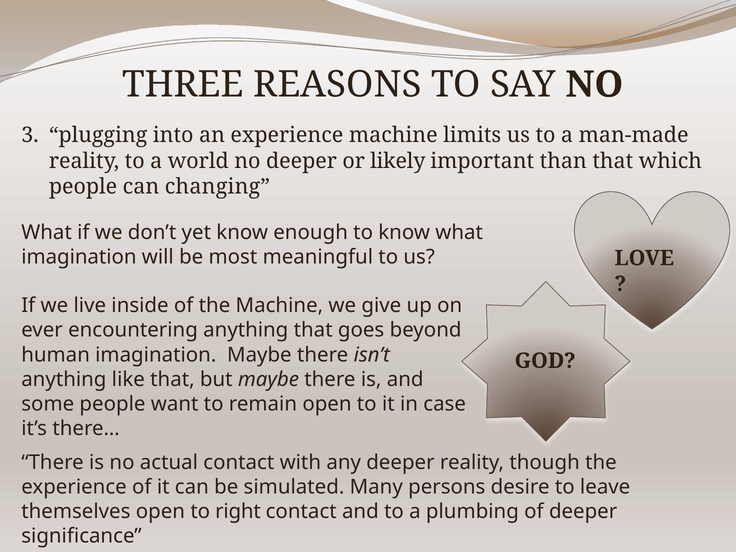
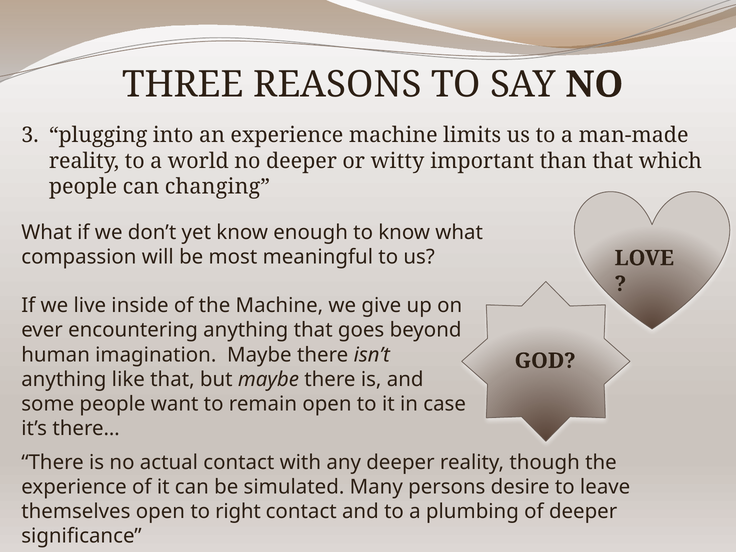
likely: likely -> witty (398, 161)
imagination: imagination -> compassion (79, 257)
